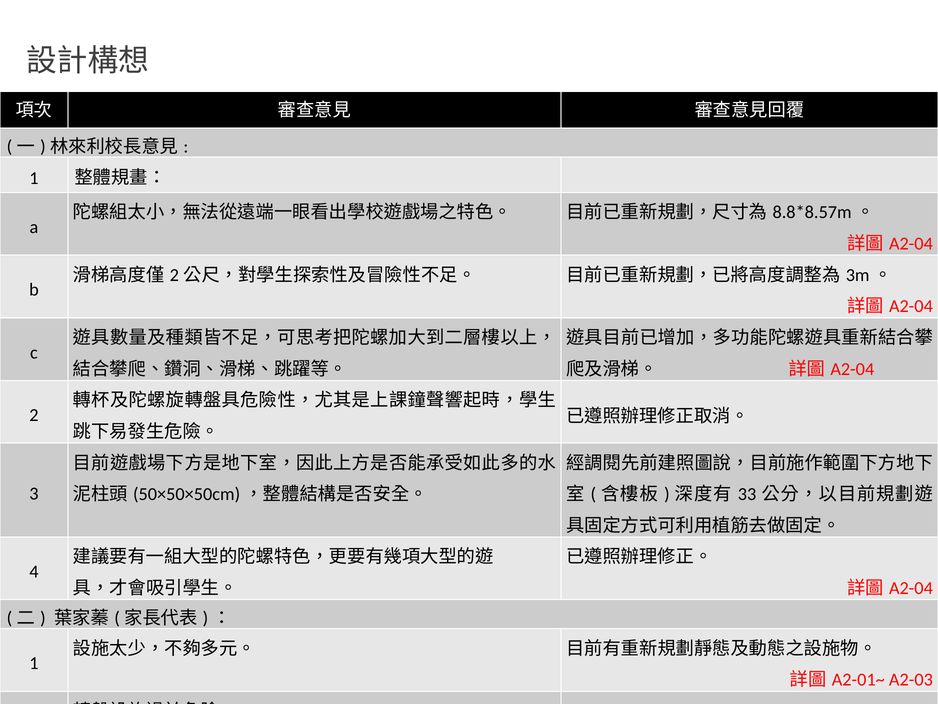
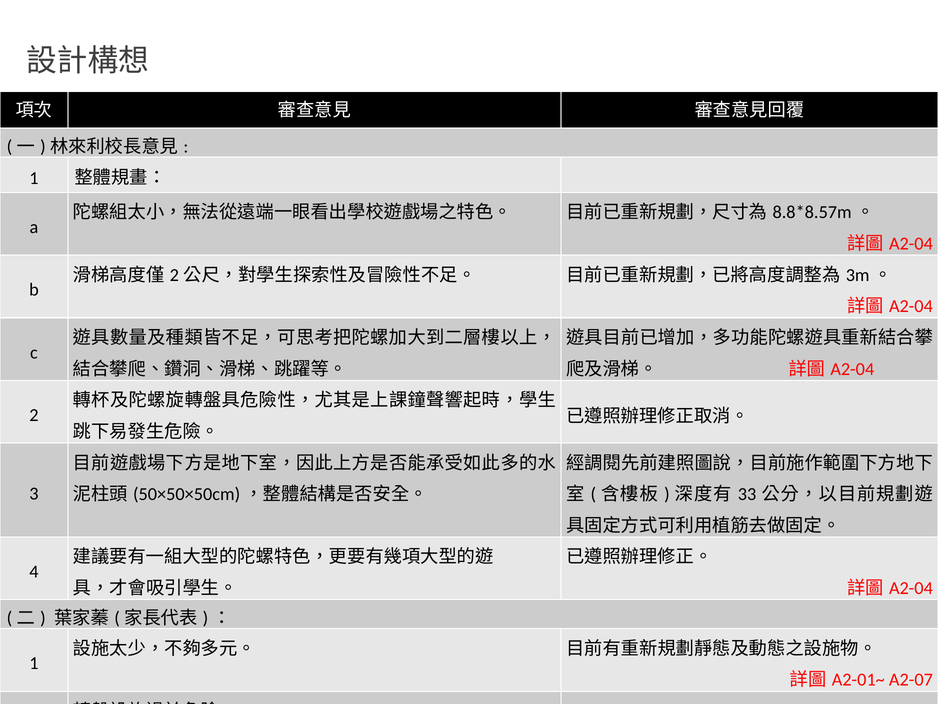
A2-03: A2-03 -> A2-07 (911, 679)
